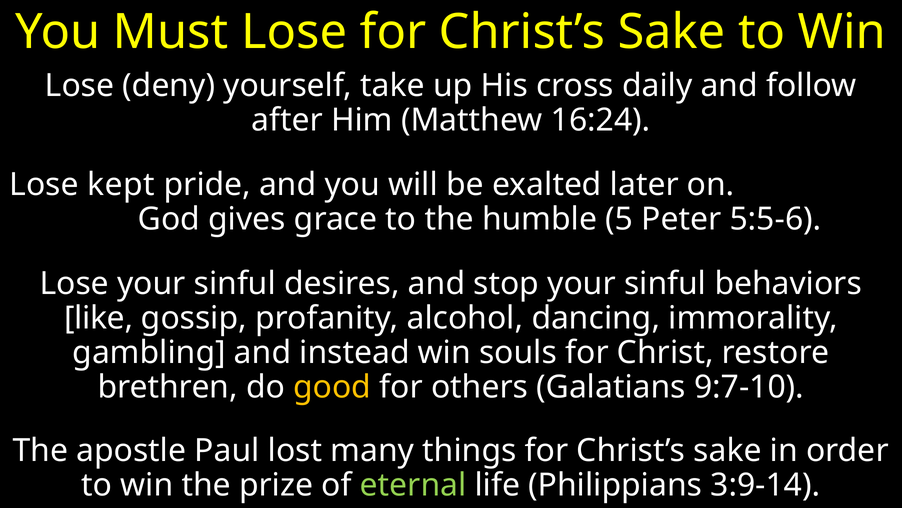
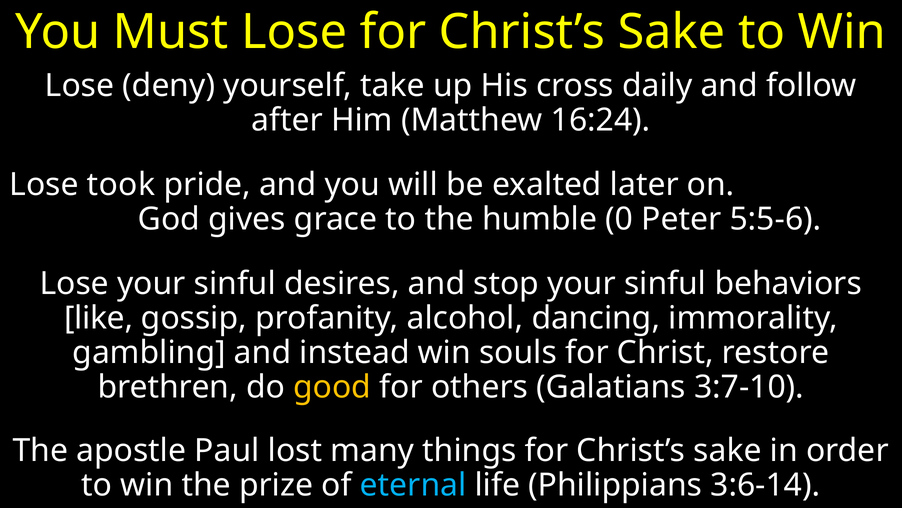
kept: kept -> took (121, 184)
5: 5 -> 0 (619, 219)
9:7-10: 9:7-10 -> 3:7-10 (749, 387)
eternal colour: light green -> light blue (413, 485)
3:9-14: 3:9-14 -> 3:6-14 (765, 485)
